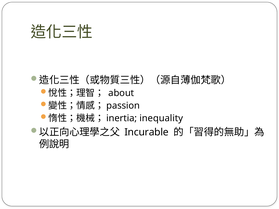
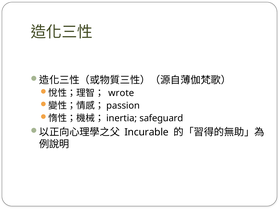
about: about -> wrote (121, 93)
inequality: inequality -> safeguard (161, 118)
